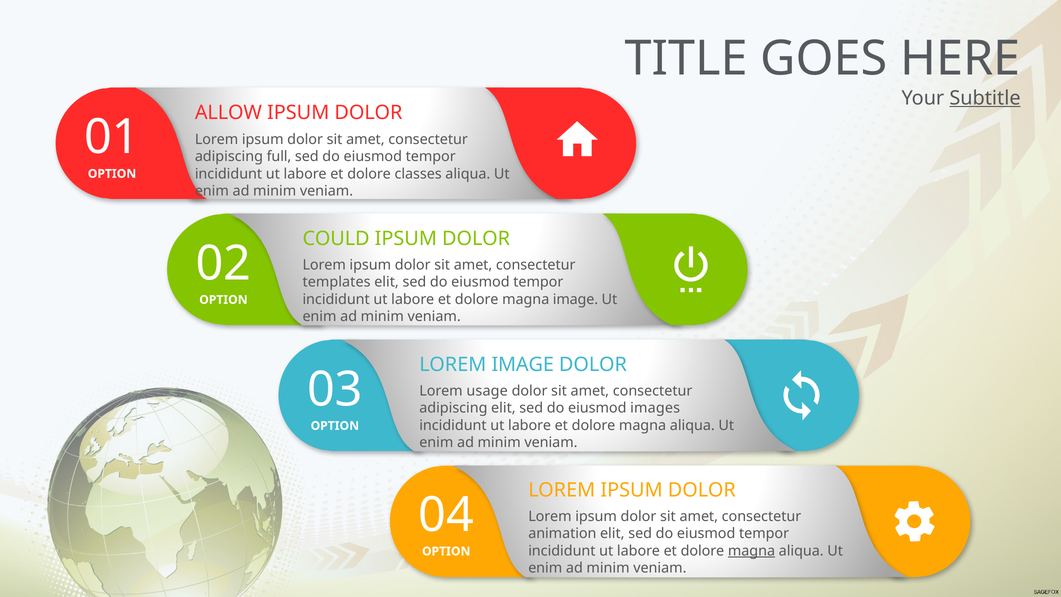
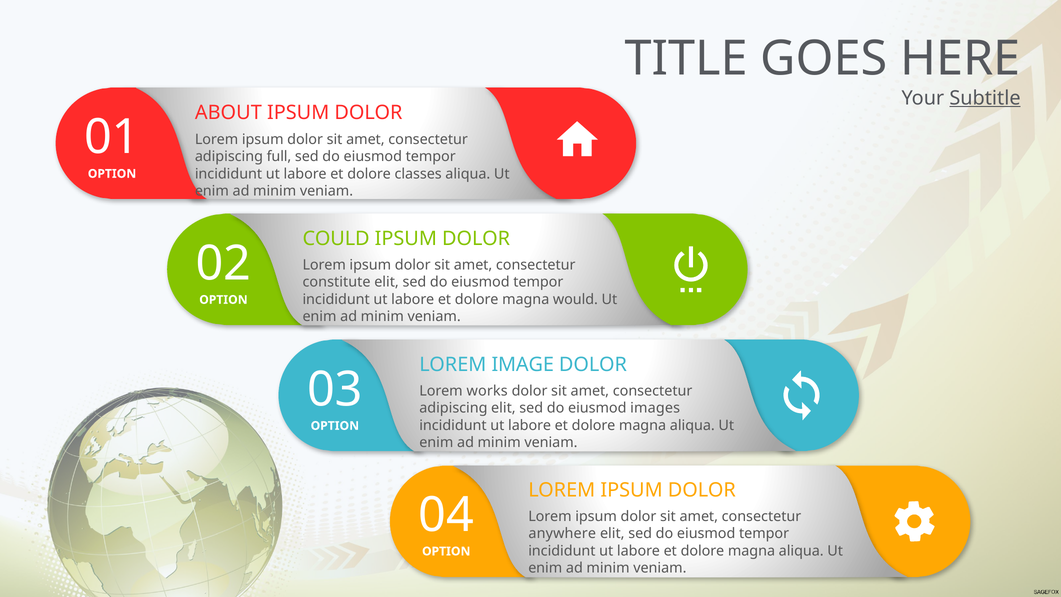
ALLOW: ALLOW -> ABOUT (228, 113)
templates: templates -> constitute (337, 282)
magna image: image -> would (575, 299)
usage: usage -> works (487, 391)
animation: animation -> anywhere (562, 534)
magna underline: present -> none (751, 551)
